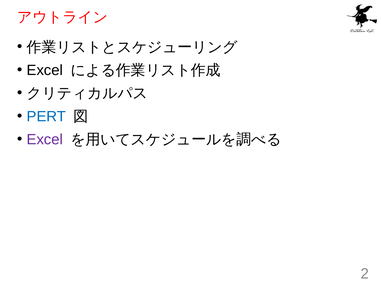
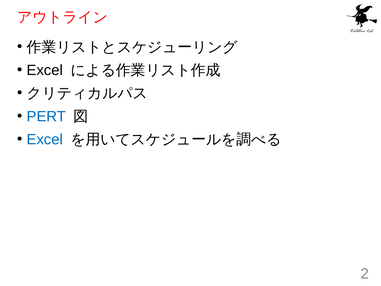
Excel colour: purple -> blue (45, 139)
